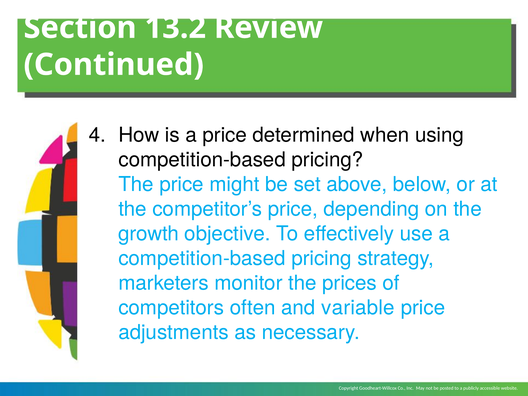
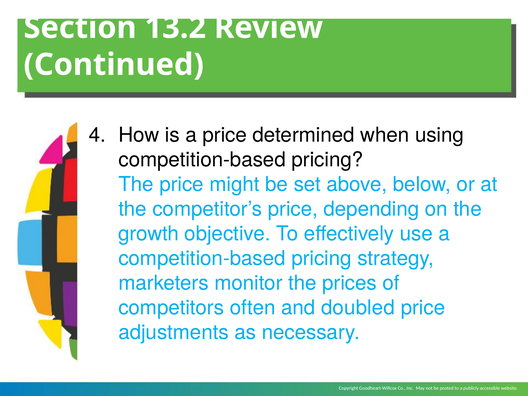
variable: variable -> doubled (358, 308)
